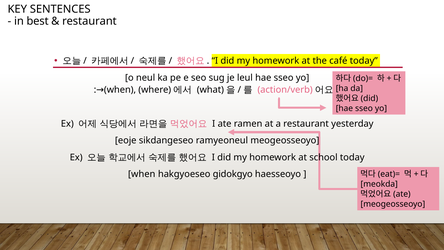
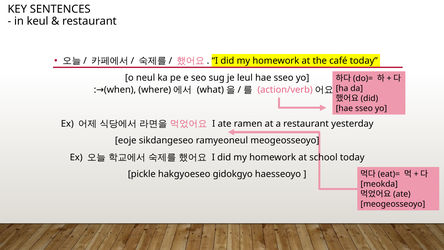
best: best -> keul (38, 21)
when: when -> pickle (142, 174)
